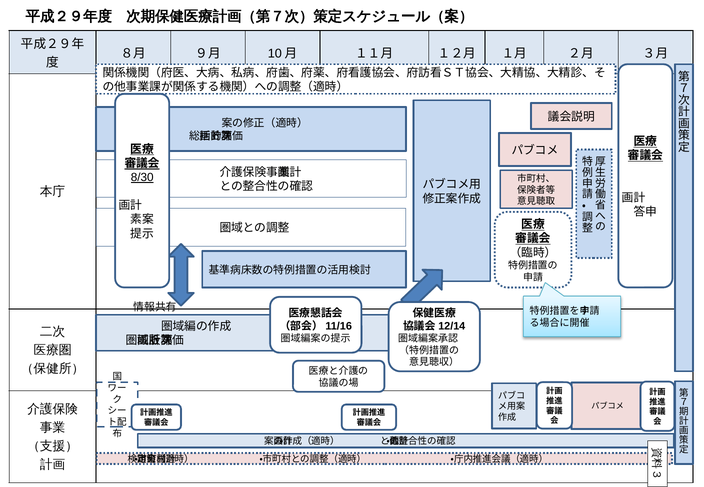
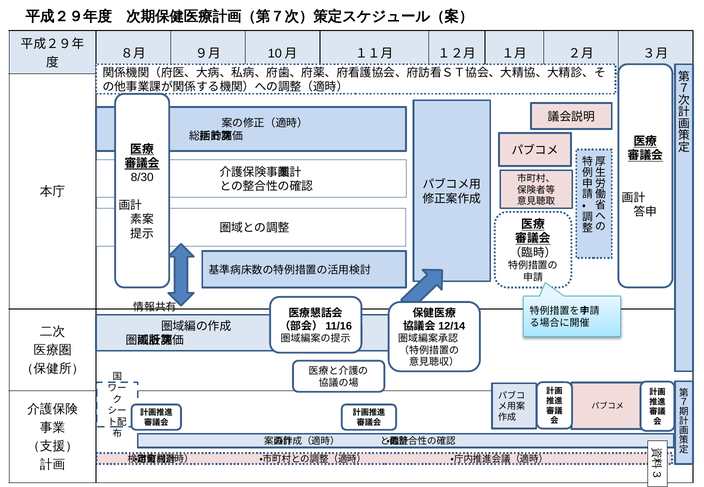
8/30 underline: present -> none (142, 177)
